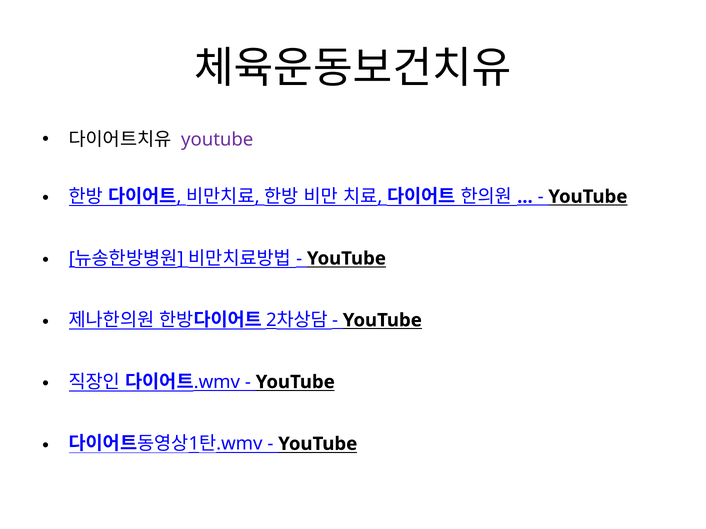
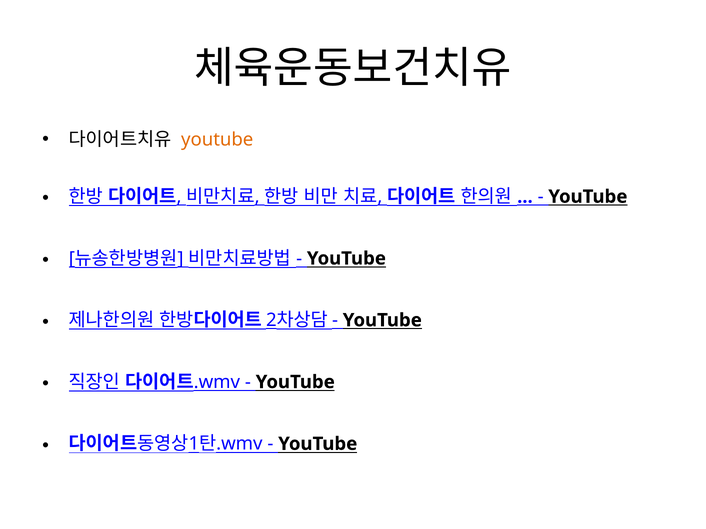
youtube colour: purple -> orange (217, 140)
